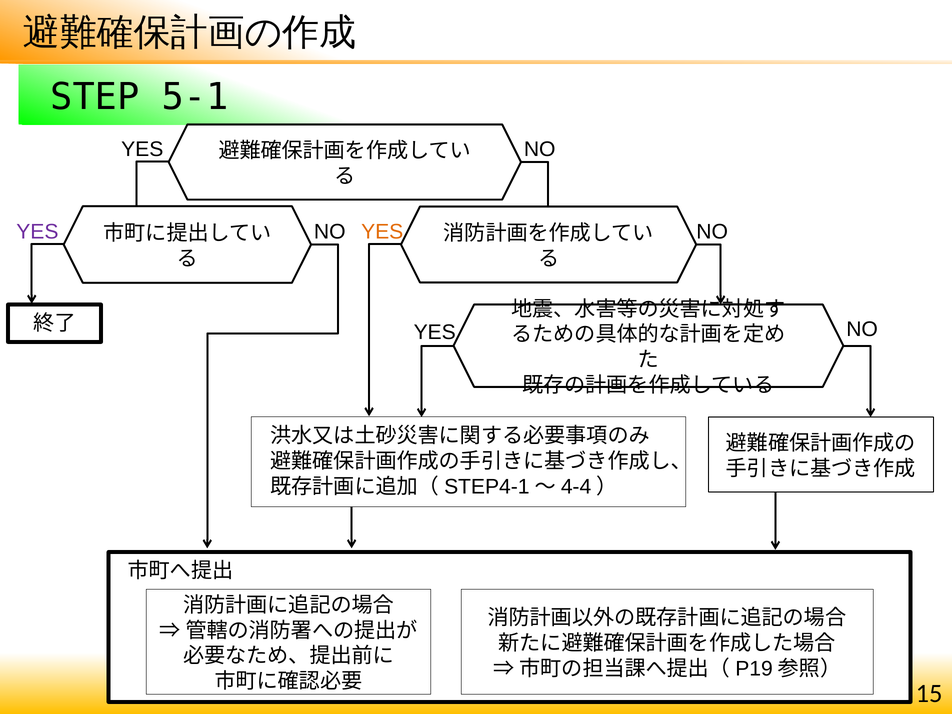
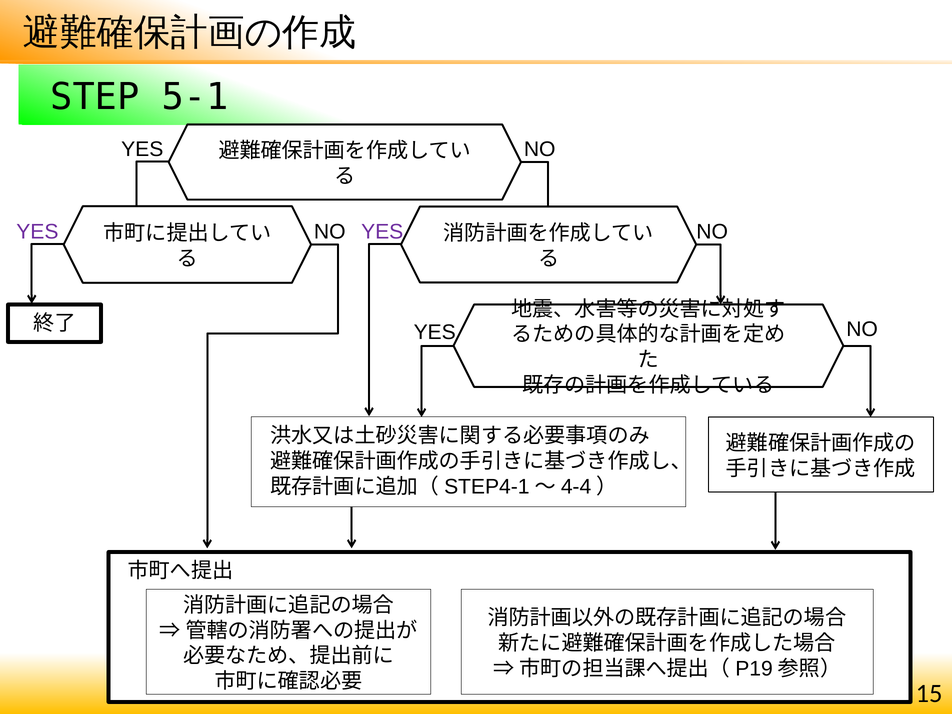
YES colour: orange -> purple (382, 232)
